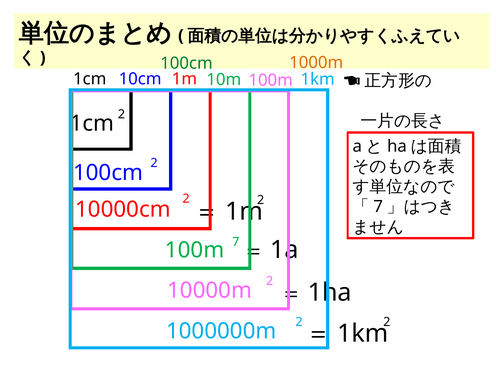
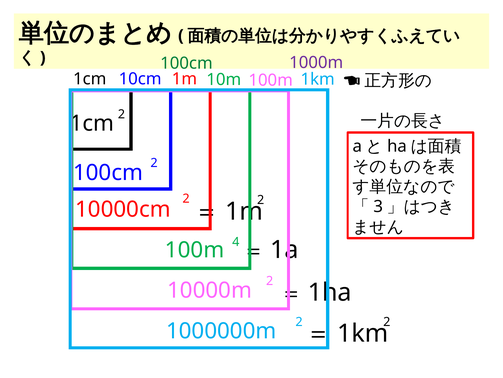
1000m colour: orange -> purple (316, 63)
7: 7 -> 3 (378, 206)
100m 7: 7 -> 4 (236, 242)
